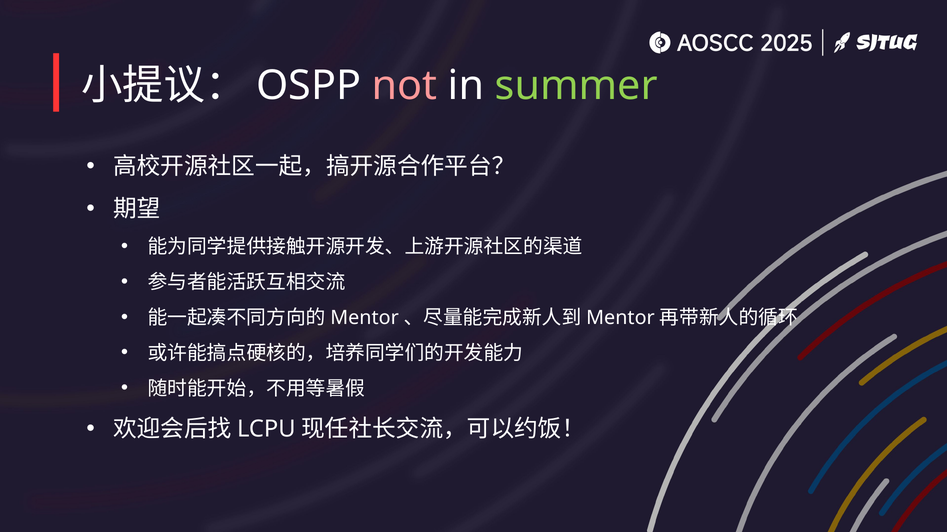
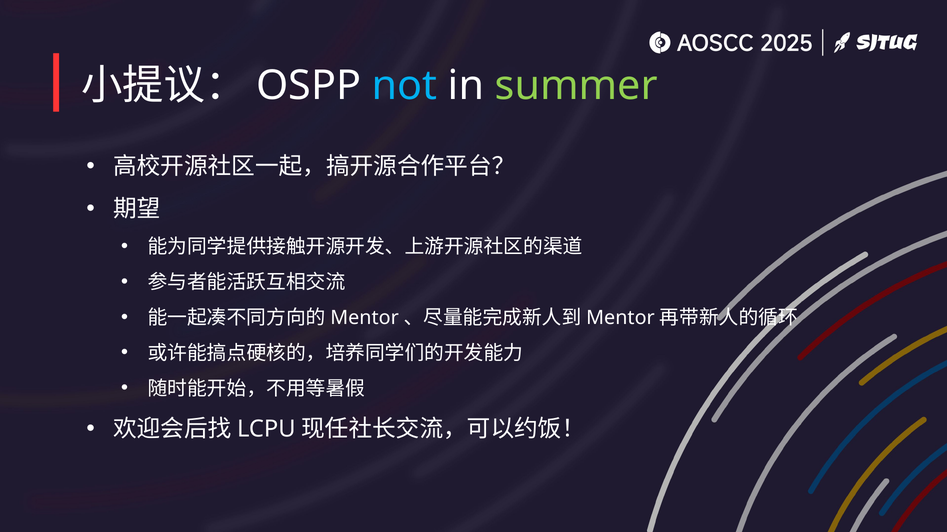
not colour: pink -> light blue (405, 86)
